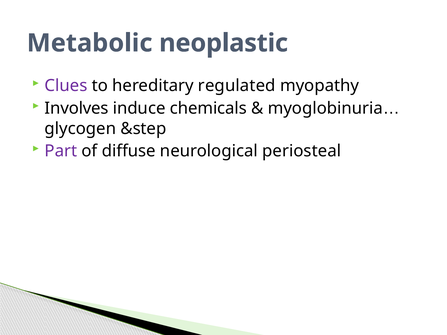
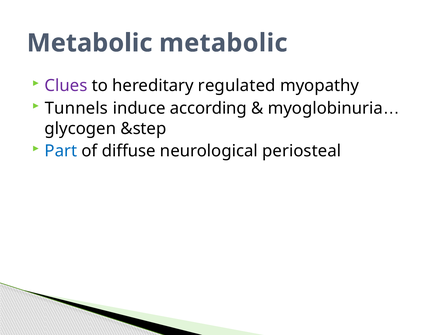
Metabolic neoplastic: neoplastic -> metabolic (223, 43)
Involves: Involves -> Tunnels (76, 108)
chemicals: chemicals -> according (208, 108)
Part colour: purple -> blue (61, 151)
